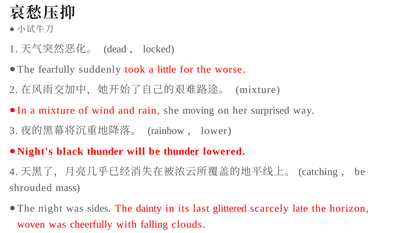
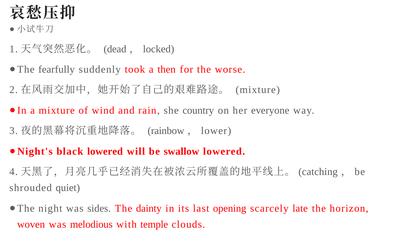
little: little -> then (167, 69)
moving: moving -> country (198, 110)
surprised: surprised -> everyone (270, 110)
black thunder: thunder -> lowered (105, 151)
be thunder: thunder -> swallow (181, 151)
mass: mass -> quiet (68, 188)
glittered: glittered -> opening (230, 208)
cheerfully: cheerfully -> melodious (91, 224)
falling: falling -> temple (154, 224)
